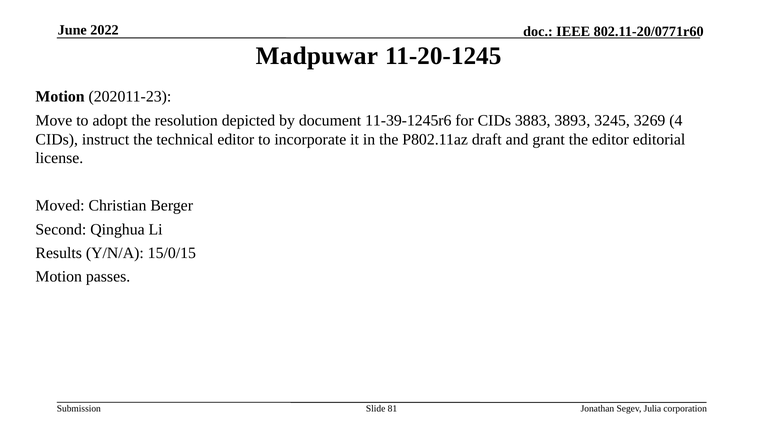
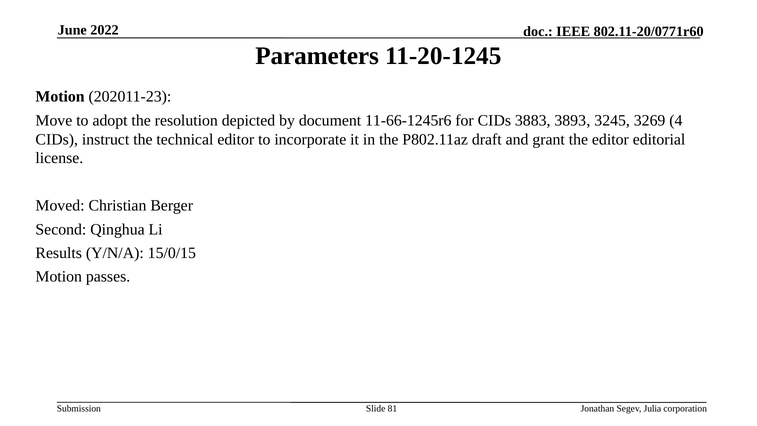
Madpuwar: Madpuwar -> Parameters (317, 56)
11-39-1245r6: 11-39-1245r6 -> 11-66-1245r6 (408, 120)
